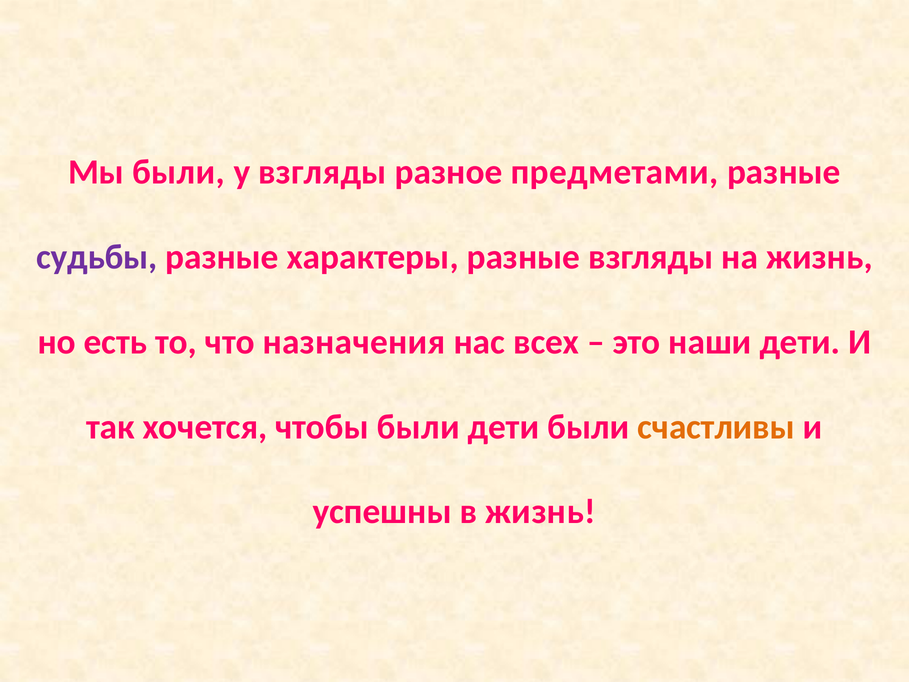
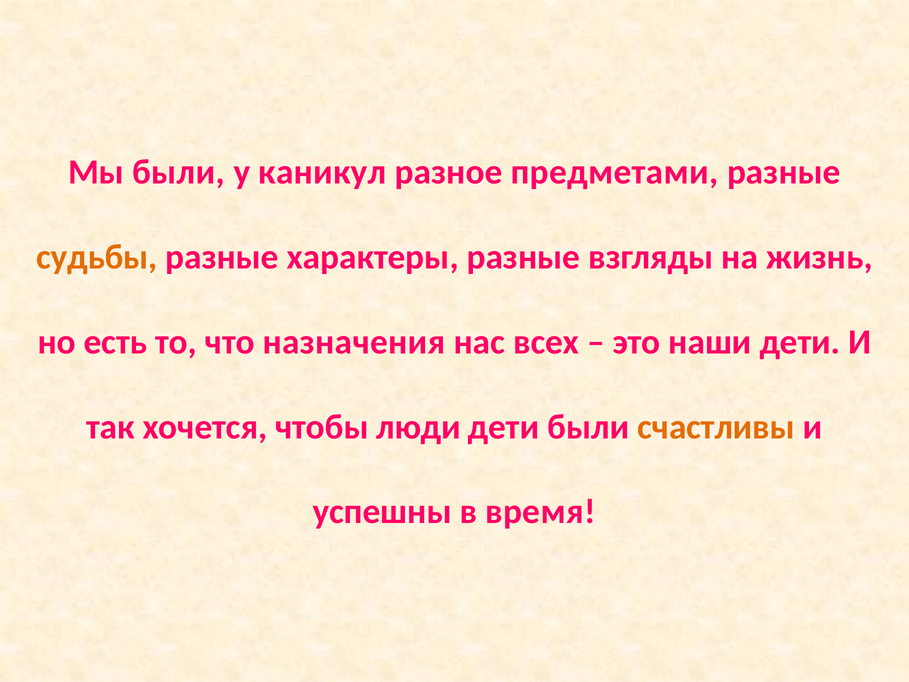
у взгляды: взгляды -> каникул (322, 172)
судьбы colour: purple -> orange (97, 257)
чтобы были: были -> люди (419, 427)
в жизнь: жизнь -> время (540, 512)
